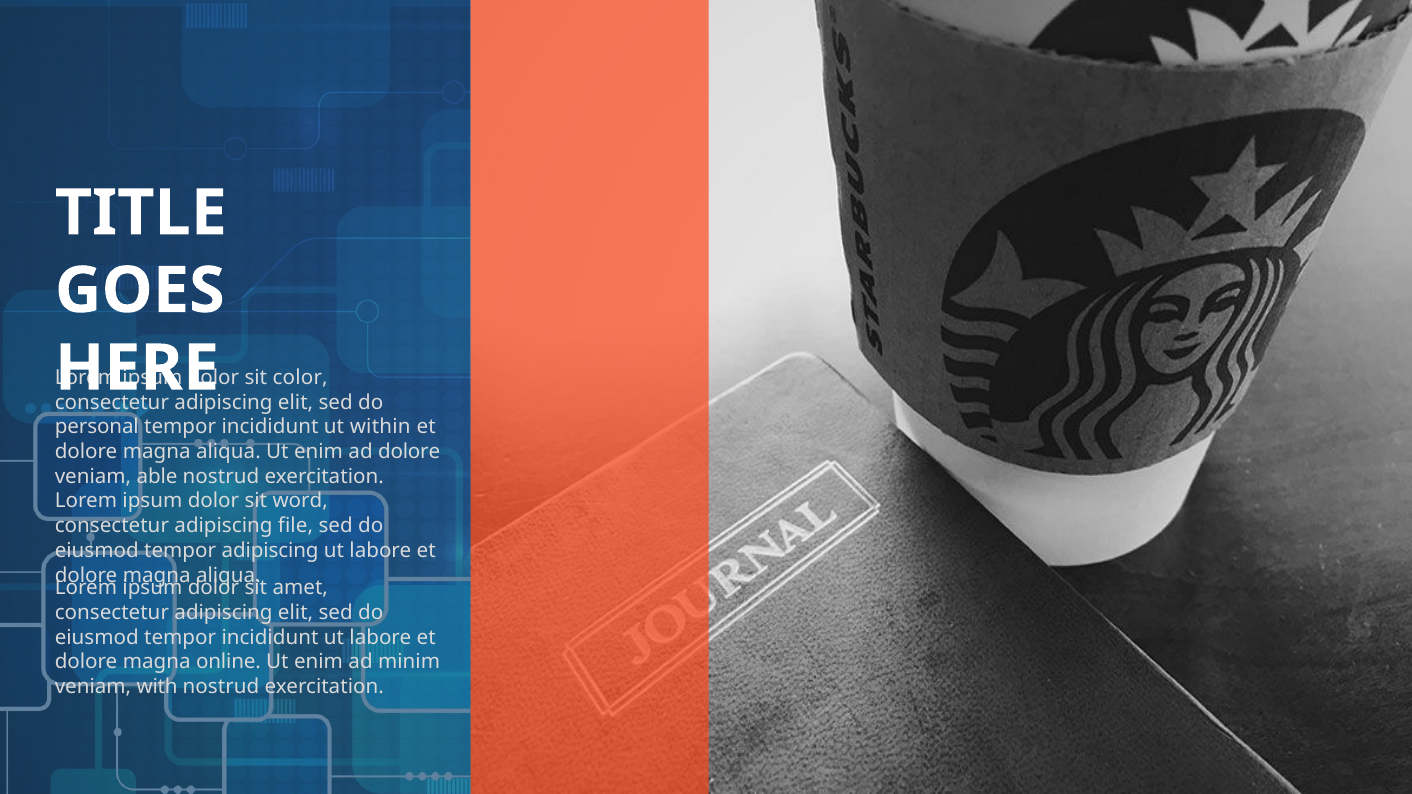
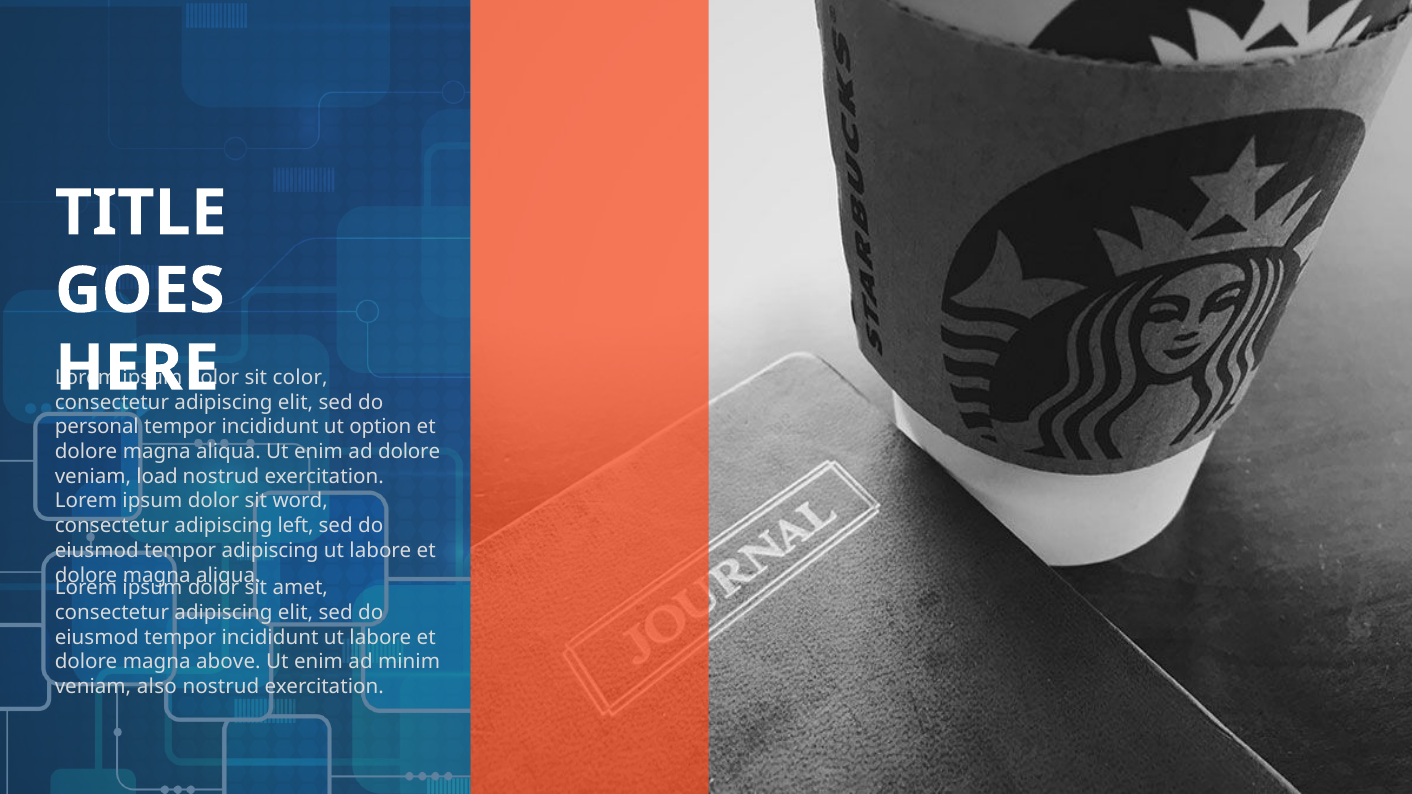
within: within -> option (380, 427)
able: able -> load (157, 477)
file: file -> left (296, 526)
online: online -> above (228, 662)
with: with -> also (157, 687)
